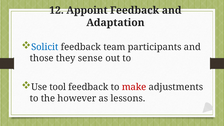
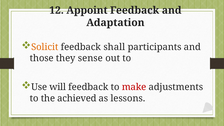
Solicit colour: blue -> orange (45, 47)
team: team -> shall (114, 47)
tool: tool -> will (58, 87)
however: however -> achieved (77, 98)
